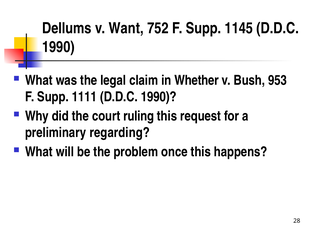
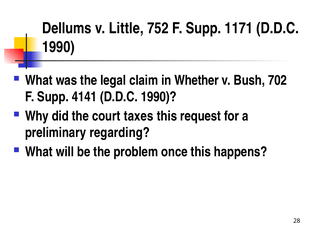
Want: Want -> Little (126, 28)
1145: 1145 -> 1171 (239, 28)
953: 953 -> 702 (278, 81)
1111: 1111 -> 4141 (84, 97)
ruling: ruling -> taxes (139, 116)
